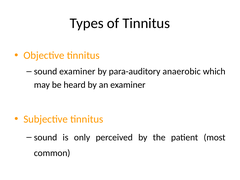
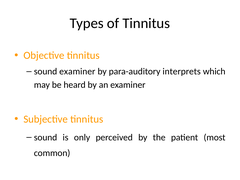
anaerobic: anaerobic -> interprets (182, 71)
